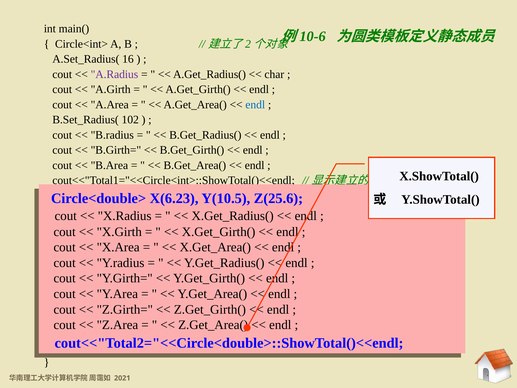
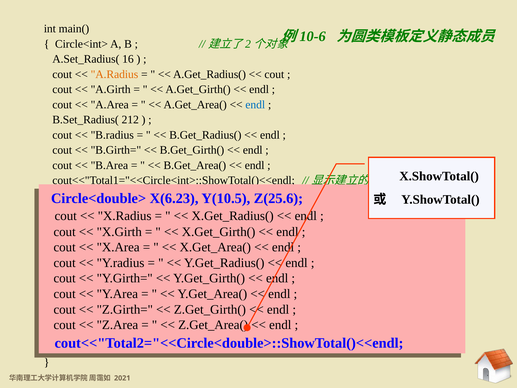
A.Radius colour: purple -> orange (114, 74)
char: char -> cout (274, 74)
102: 102 -> 212 (130, 120)
